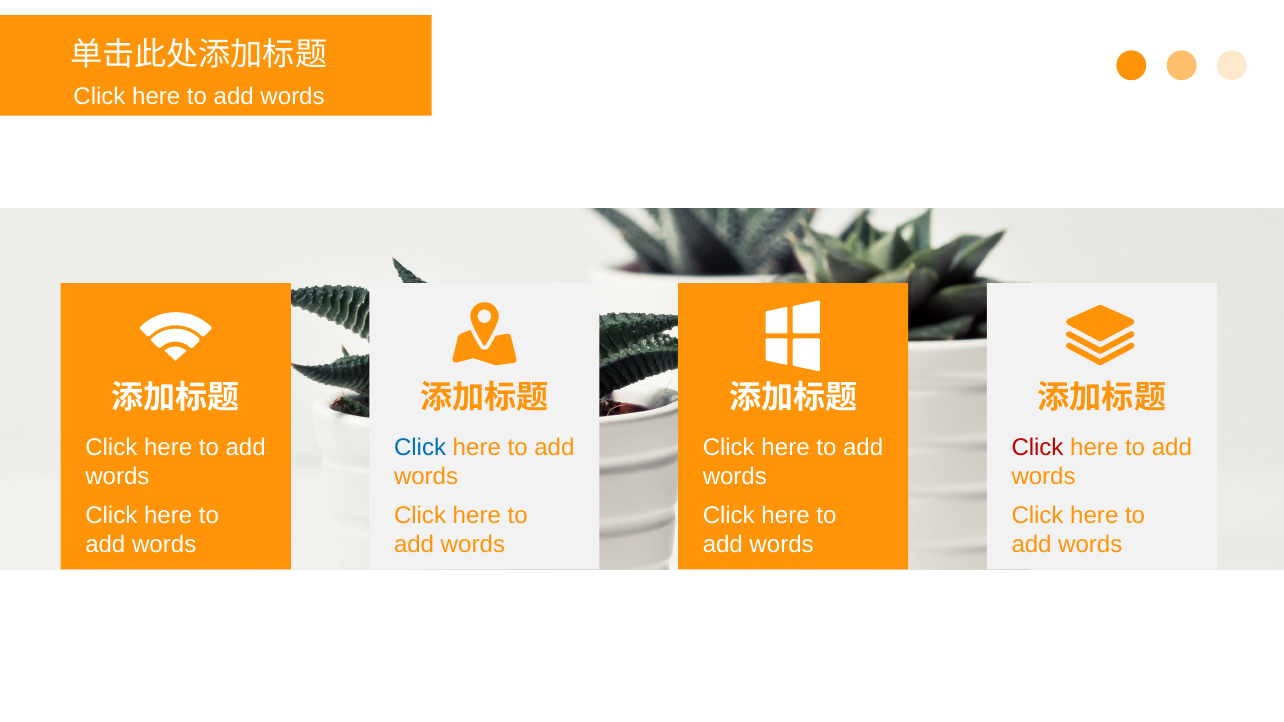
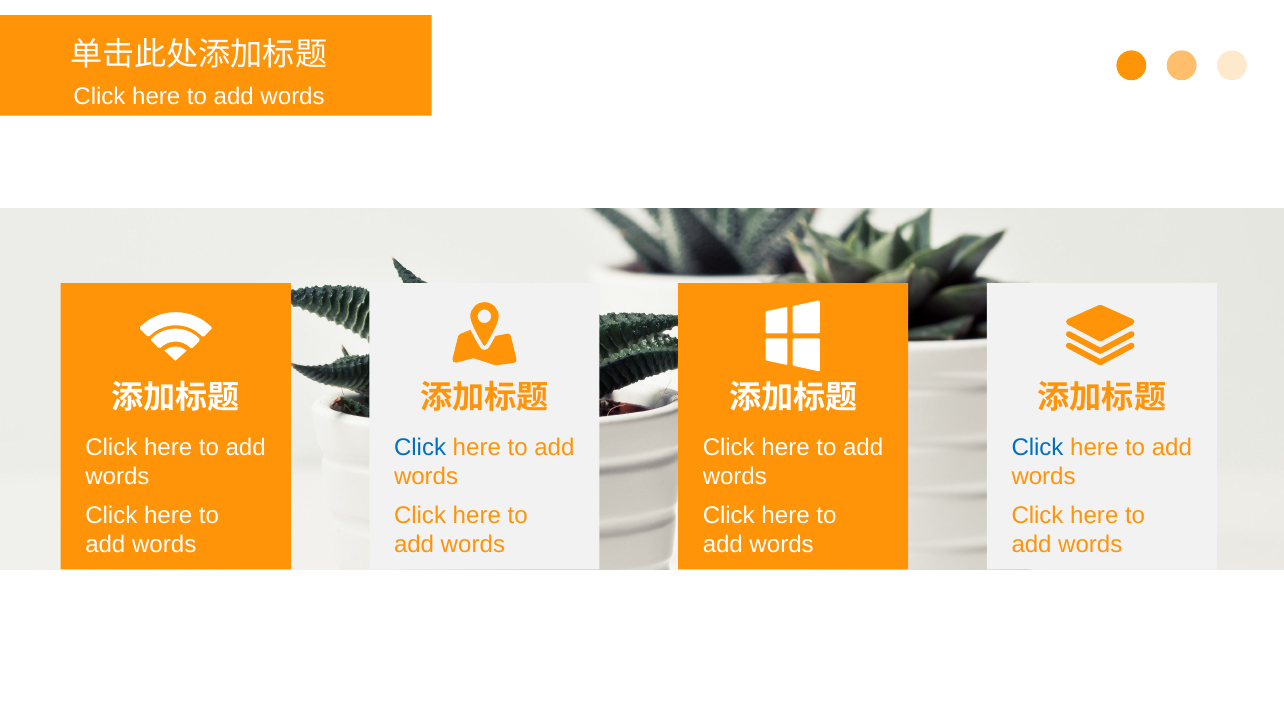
Click colour: red -> blue (1038, 448)
